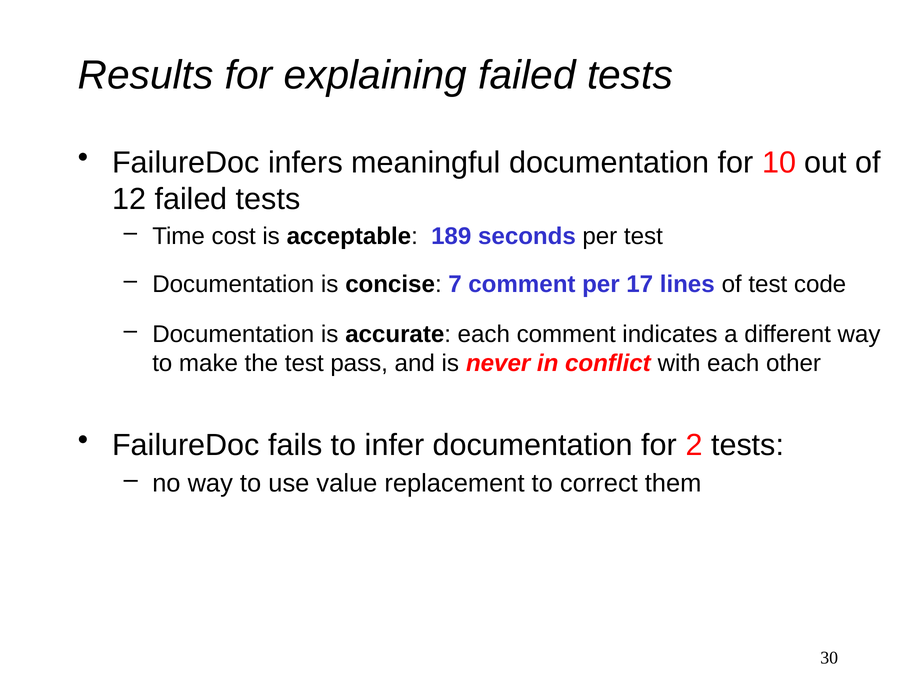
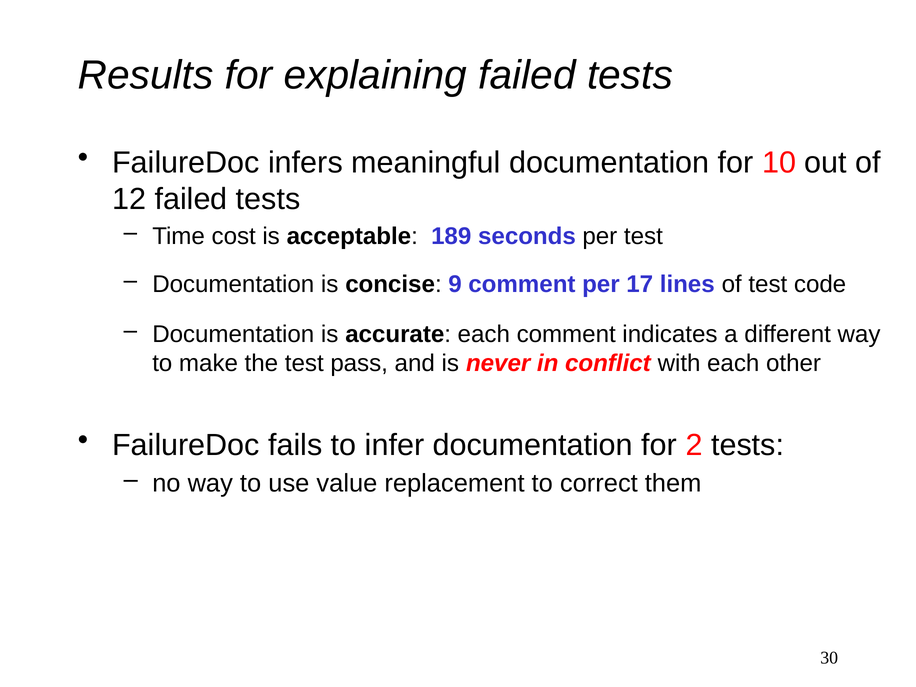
7: 7 -> 9 (455, 284)
